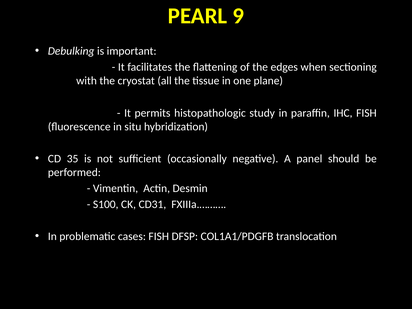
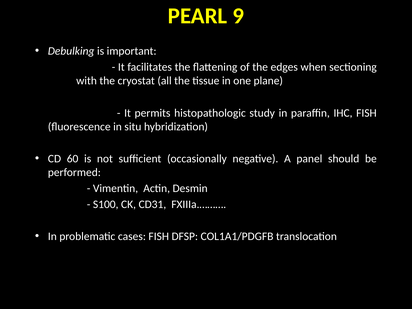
35: 35 -> 60 (73, 159)
